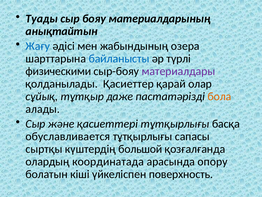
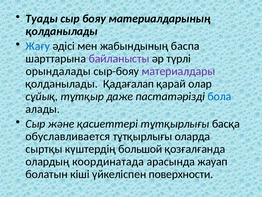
анықтайтын: анықтайтын -> қолданылады (62, 31)
озера: озера -> баспа (185, 46)
байланысты colour: blue -> purple (119, 58)
физическими: физическими -> орындалады (58, 71)
Қасиеттер: Қасиеттер -> Қадағалап (129, 84)
бола colour: orange -> blue (219, 96)
сапасы: сапасы -> оларда (192, 136)
опору: опору -> жауап (213, 161)
поверхность: поверхность -> поверхности (181, 174)
